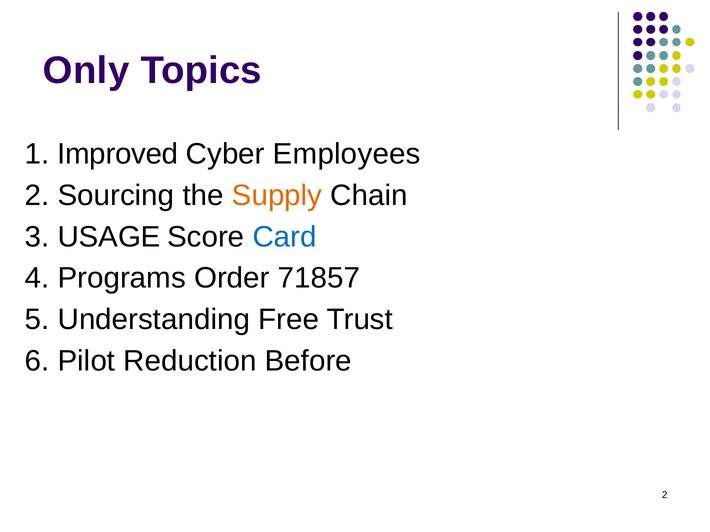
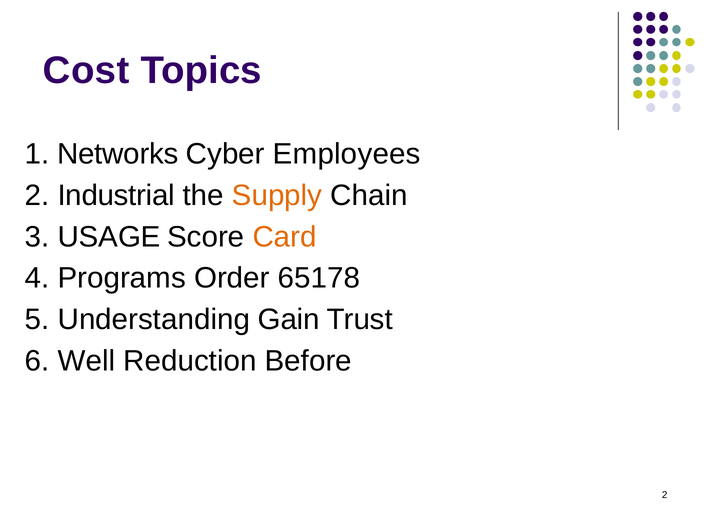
Only: Only -> Cost (86, 71)
Improved: Improved -> Networks (118, 154)
Sourcing: Sourcing -> Industrial (116, 196)
Card colour: blue -> orange (285, 237)
71857: 71857 -> 65178 (319, 278)
Free: Free -> Gain (289, 320)
Pilot: Pilot -> Well (86, 361)
